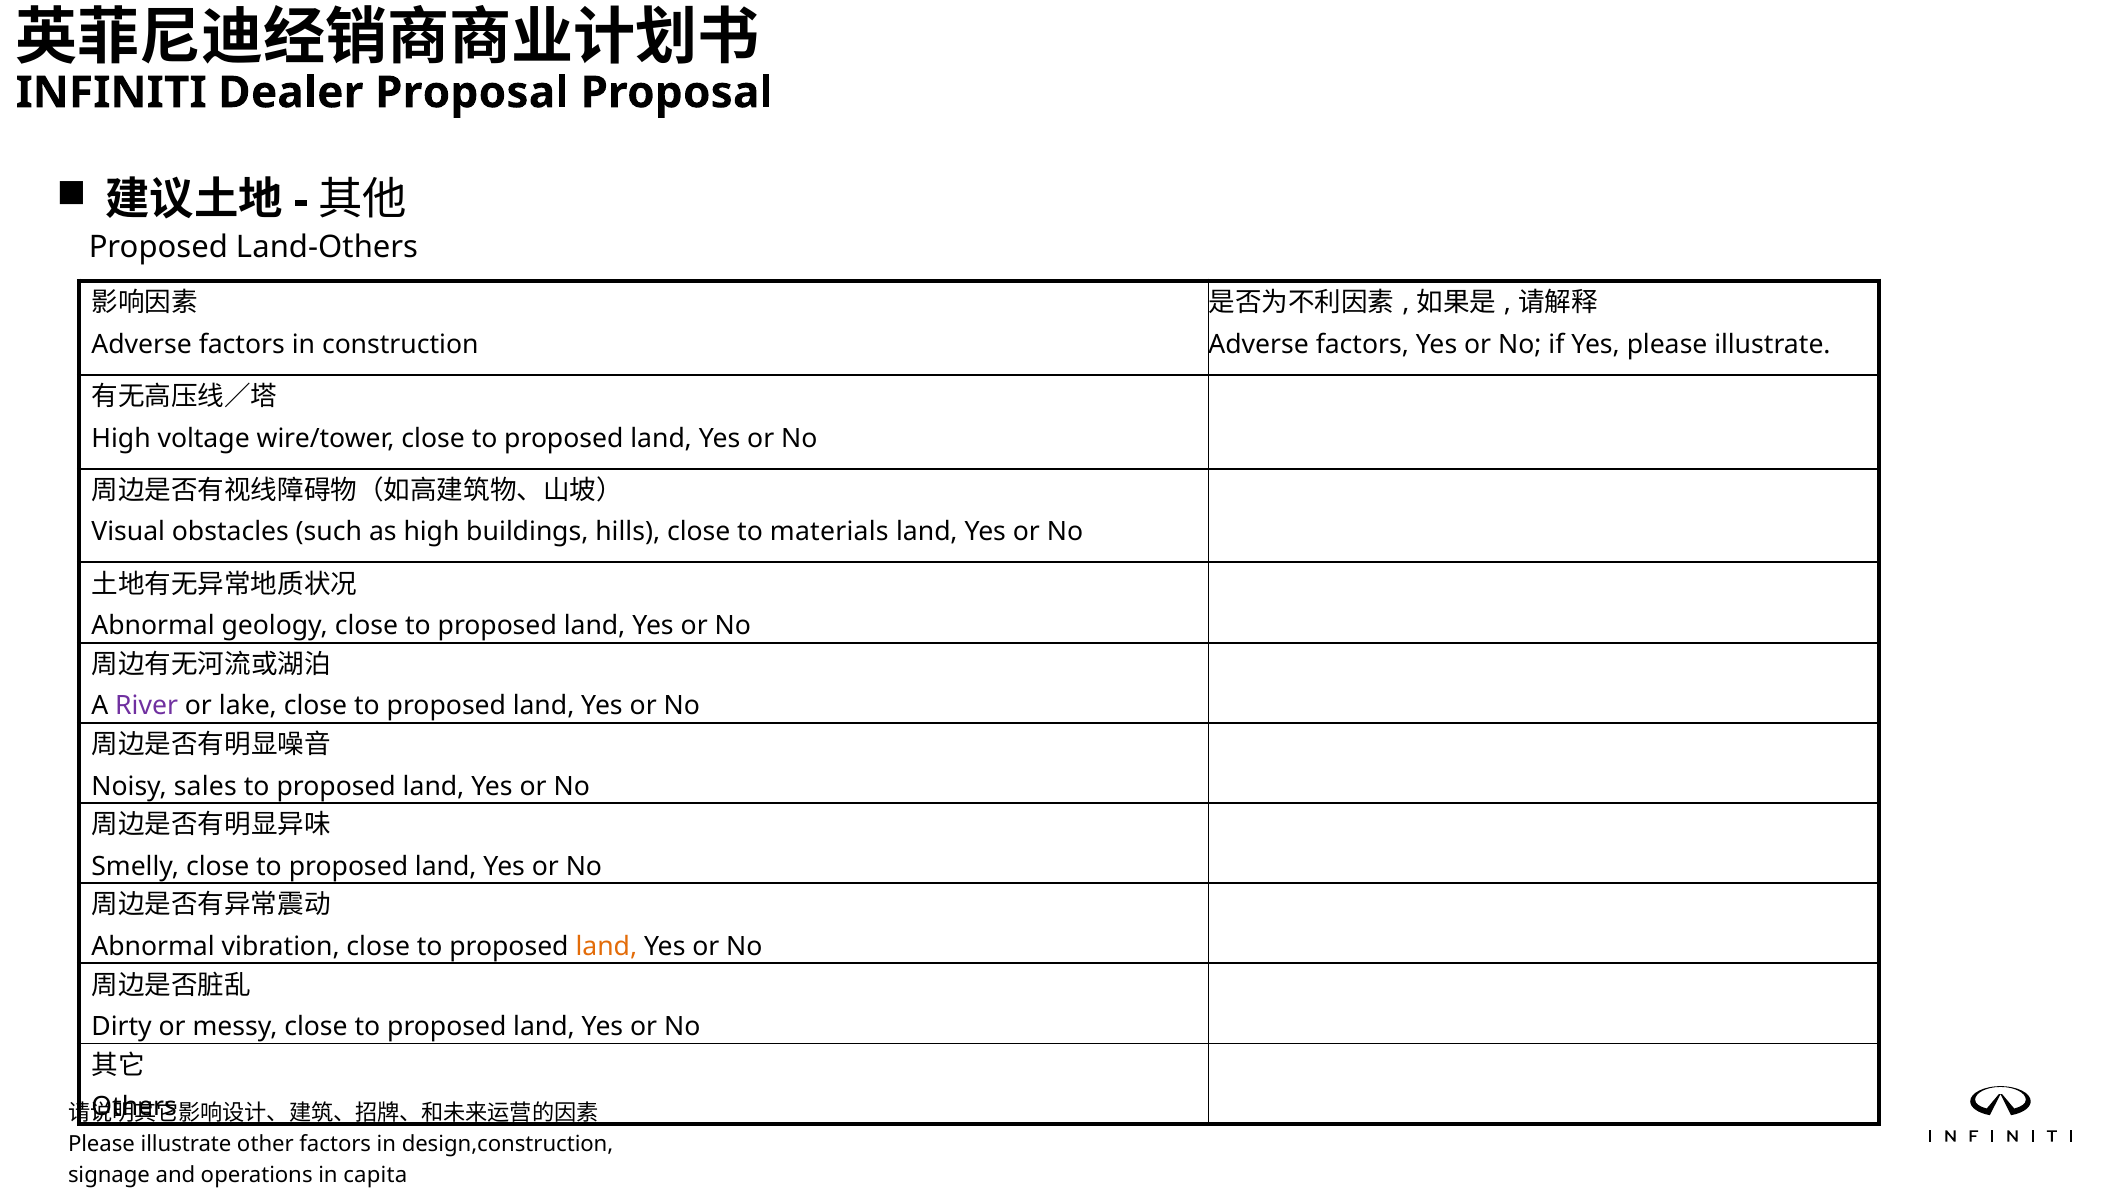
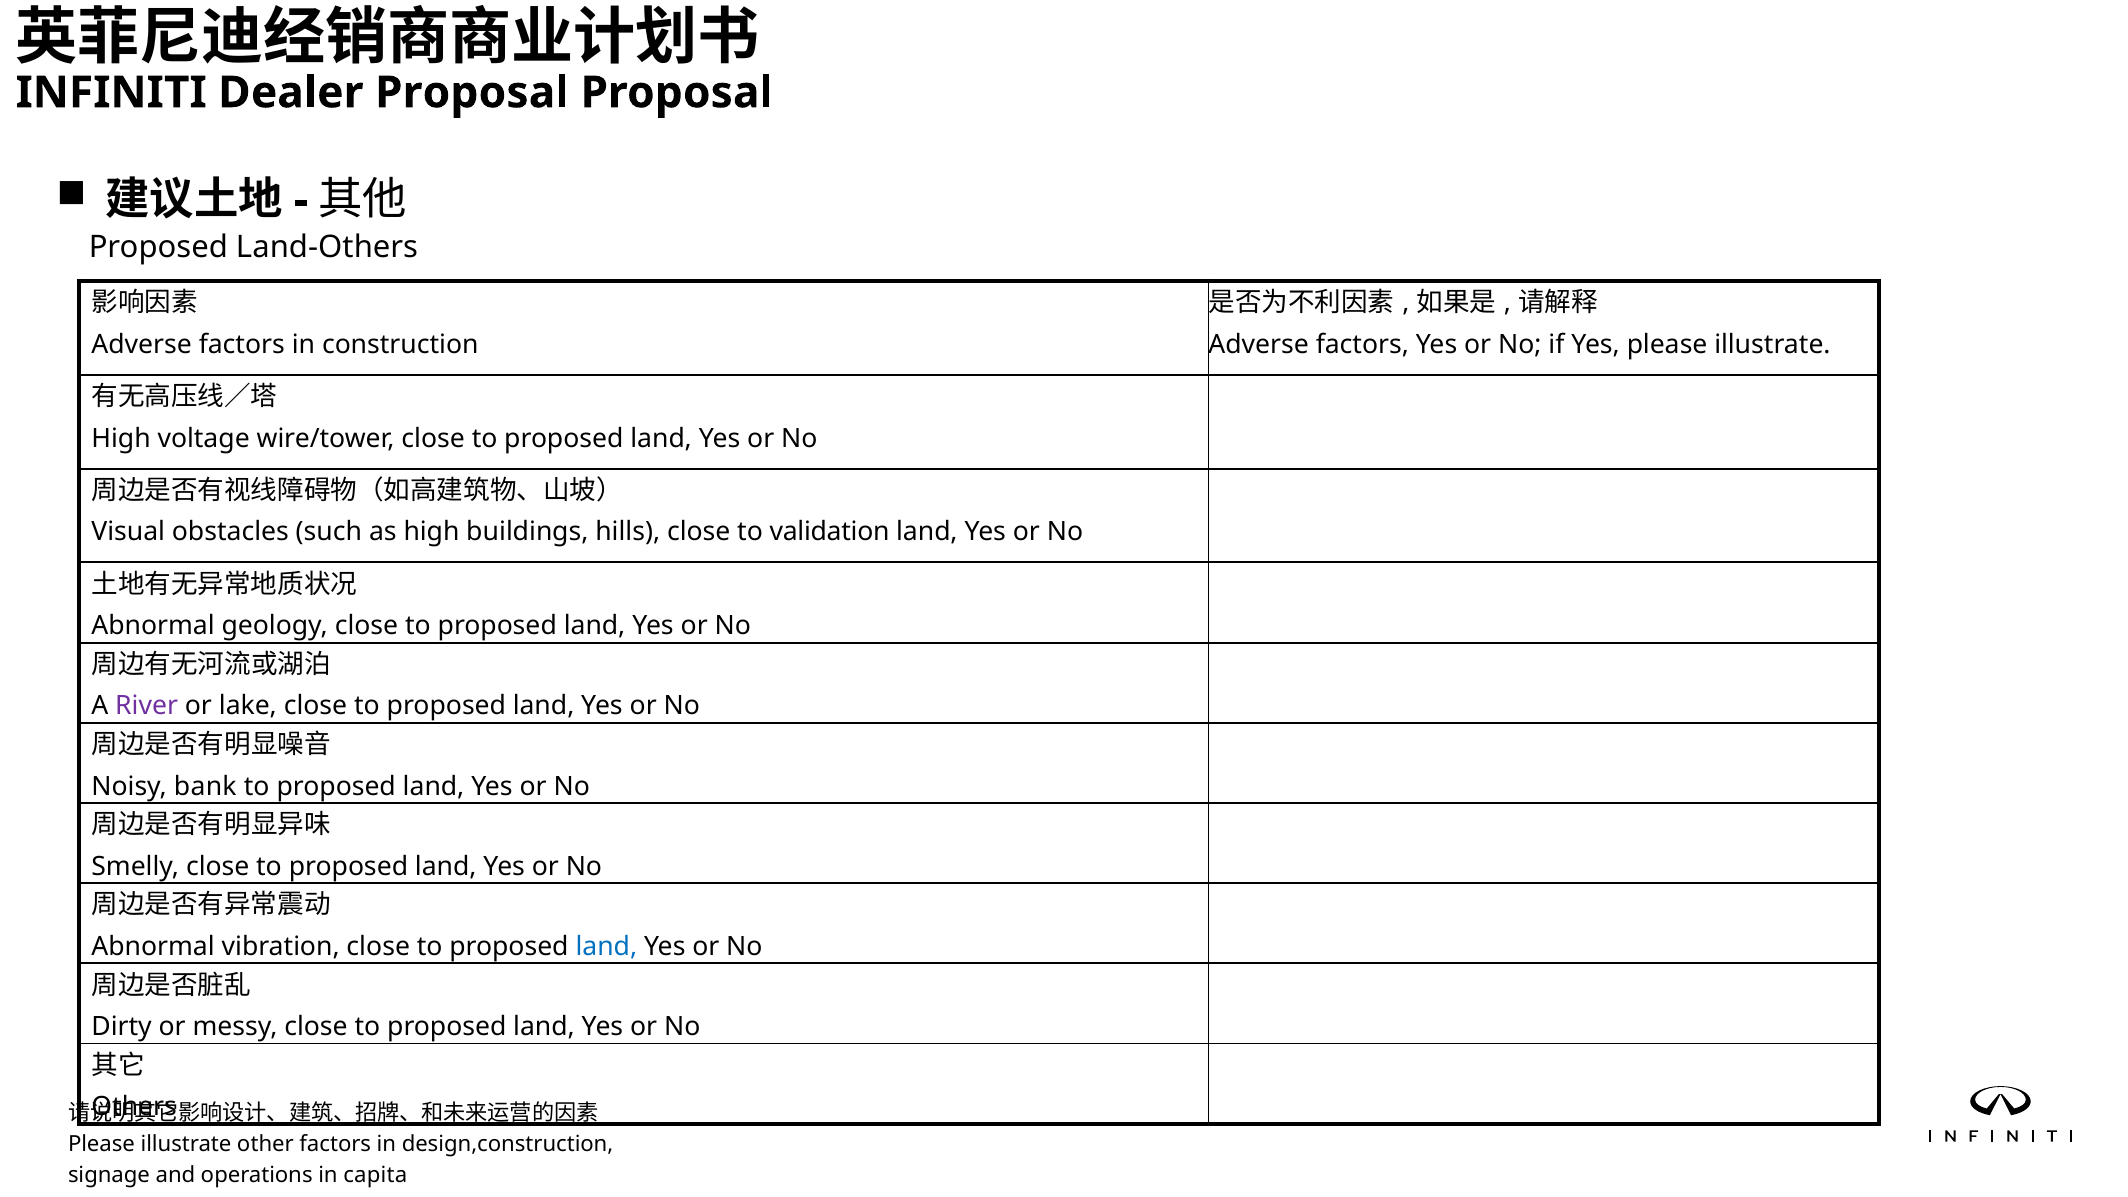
materials: materials -> validation (830, 532)
sales: sales -> bank (205, 786)
land colour: orange -> blue (606, 947)
